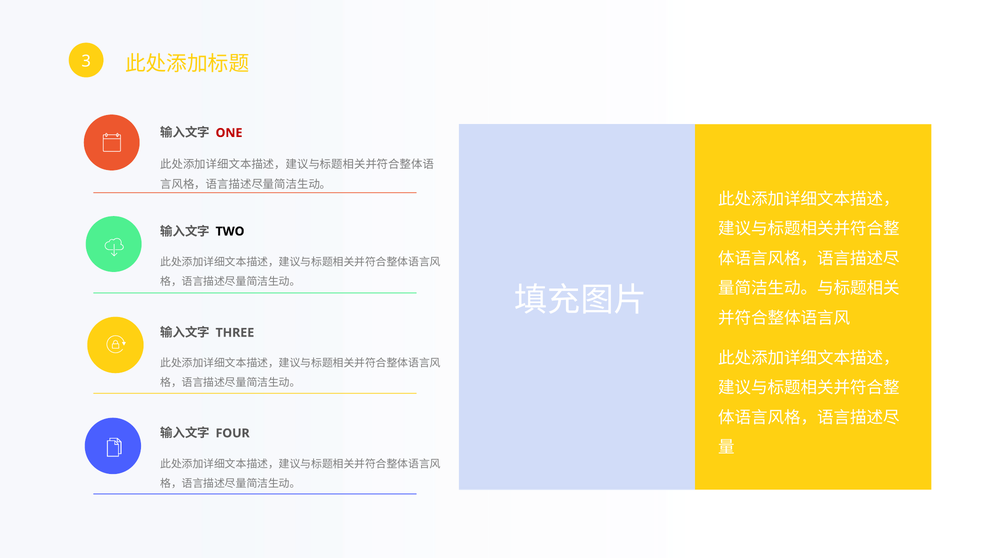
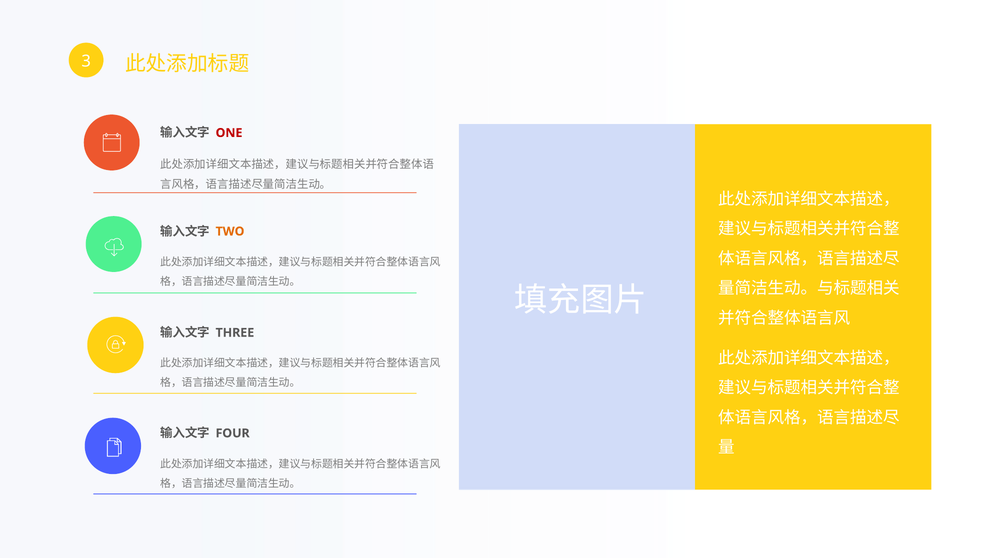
TWO colour: black -> orange (230, 232)
